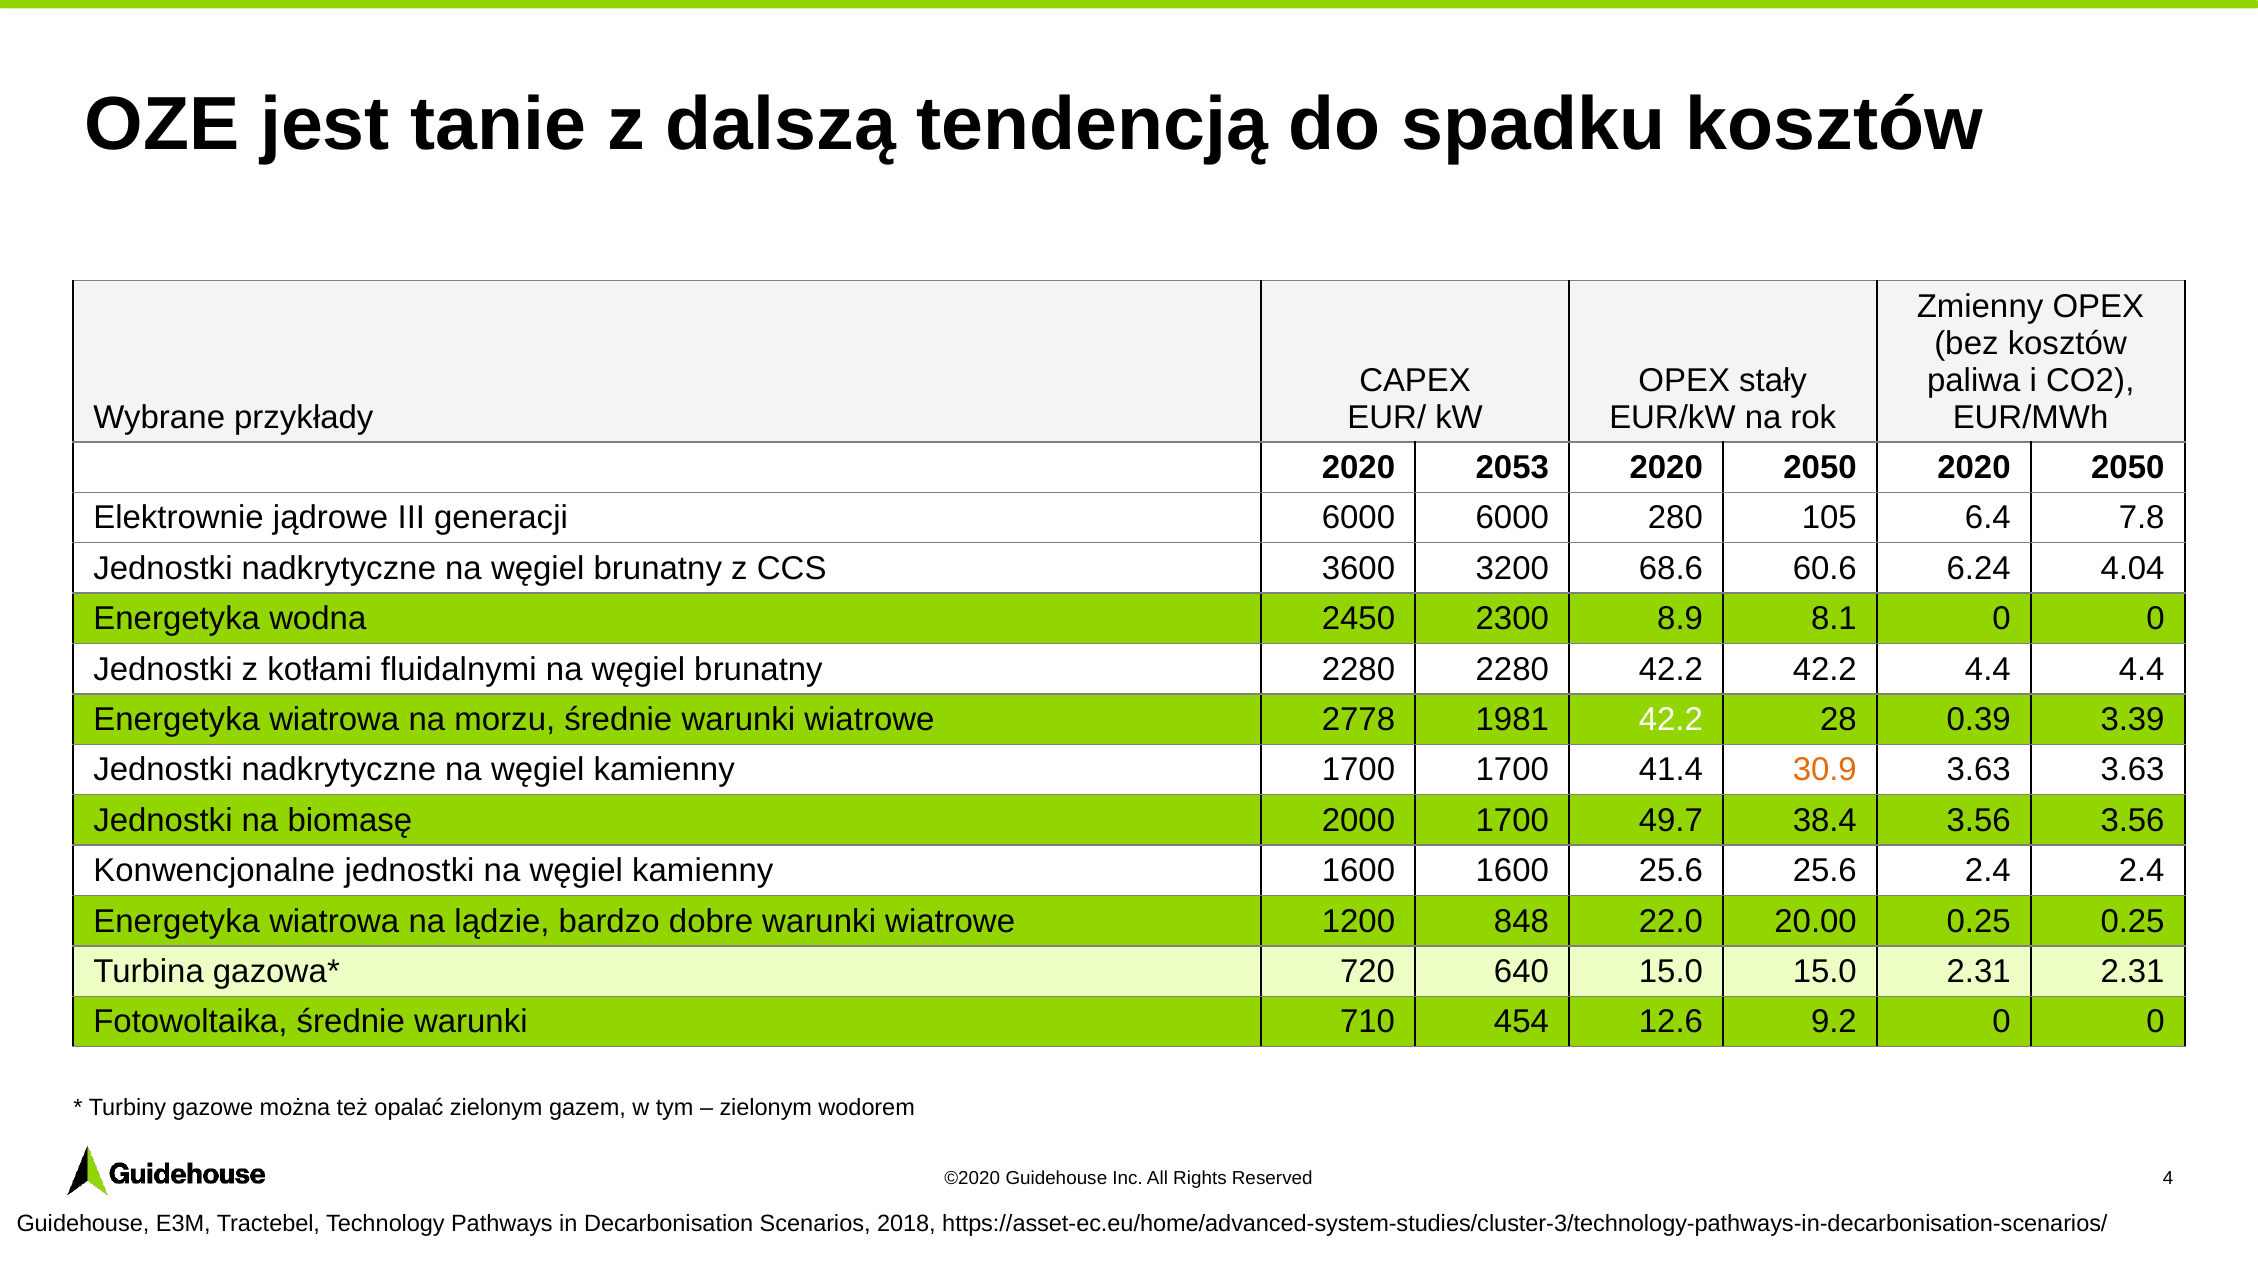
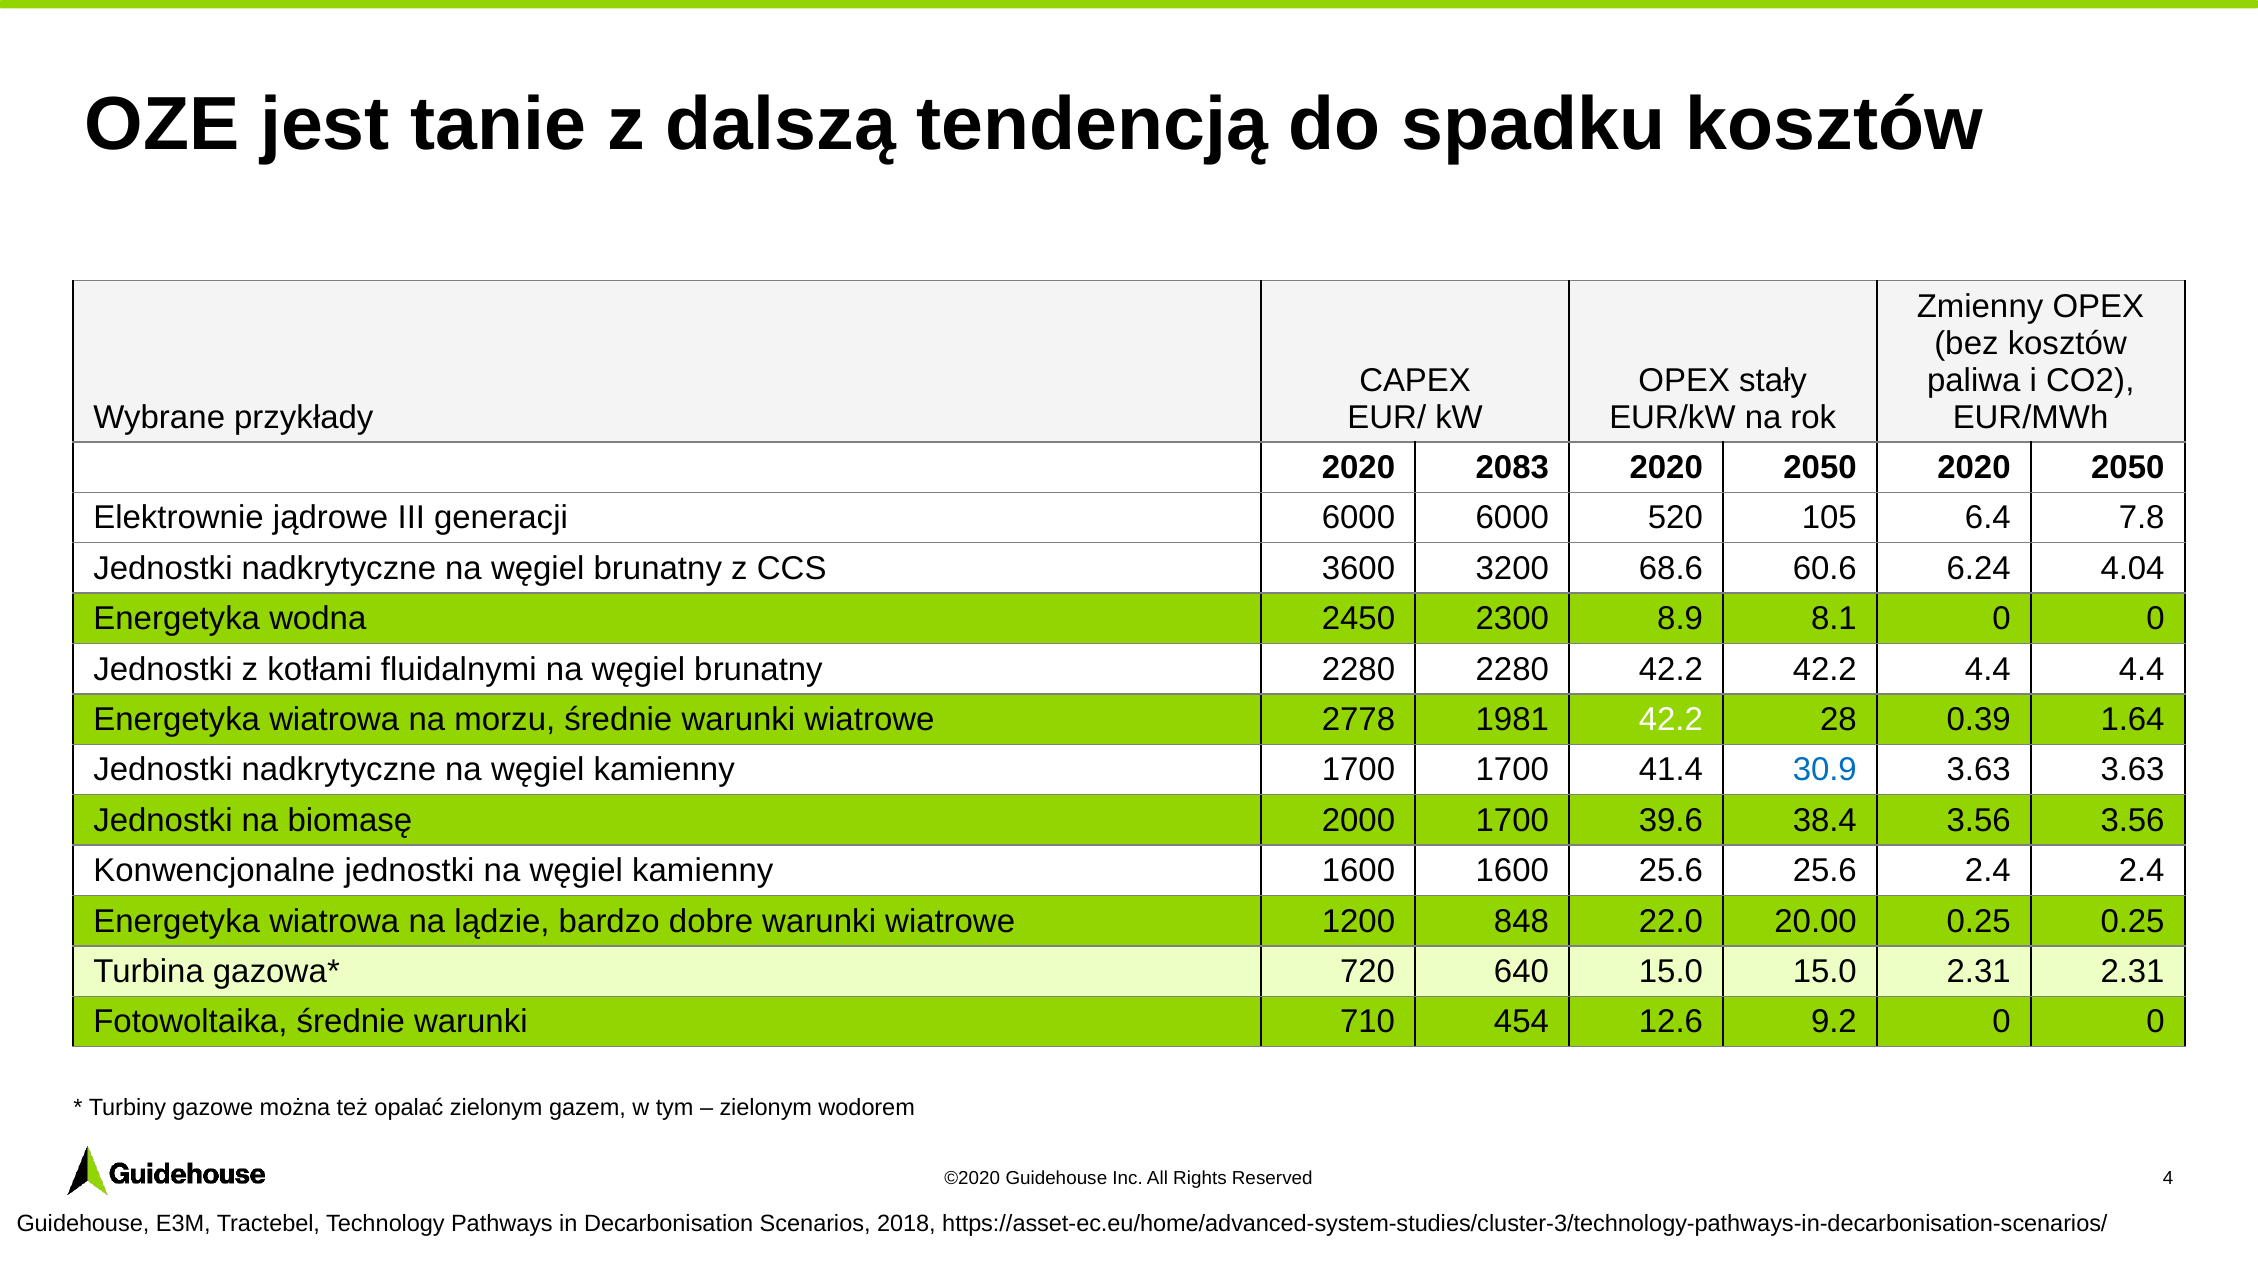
2053: 2053 -> 2083 (1512, 468)
280: 280 -> 520 (1675, 518)
3.39: 3.39 -> 1.64 (2133, 720)
30.9 colour: orange -> blue (1825, 770)
49.7: 49.7 -> 39.6 (1671, 821)
